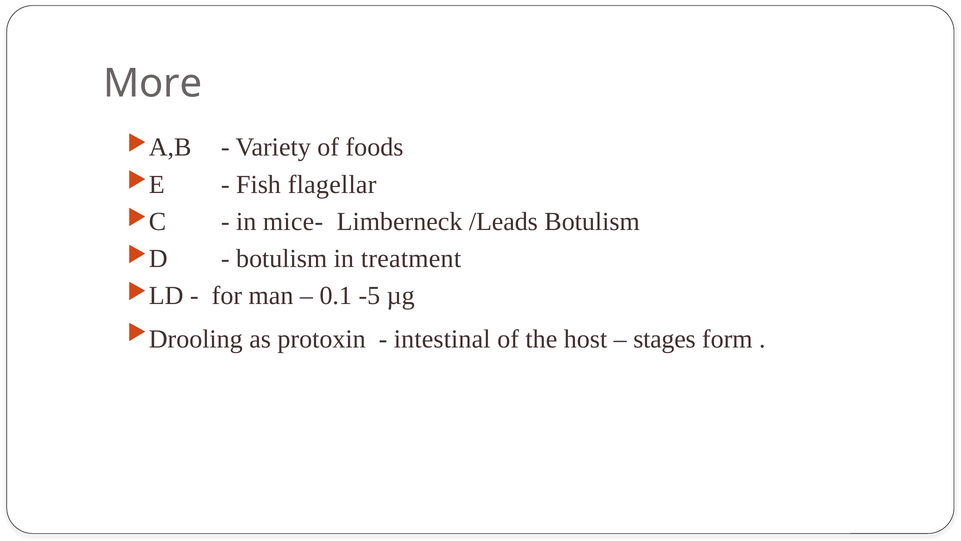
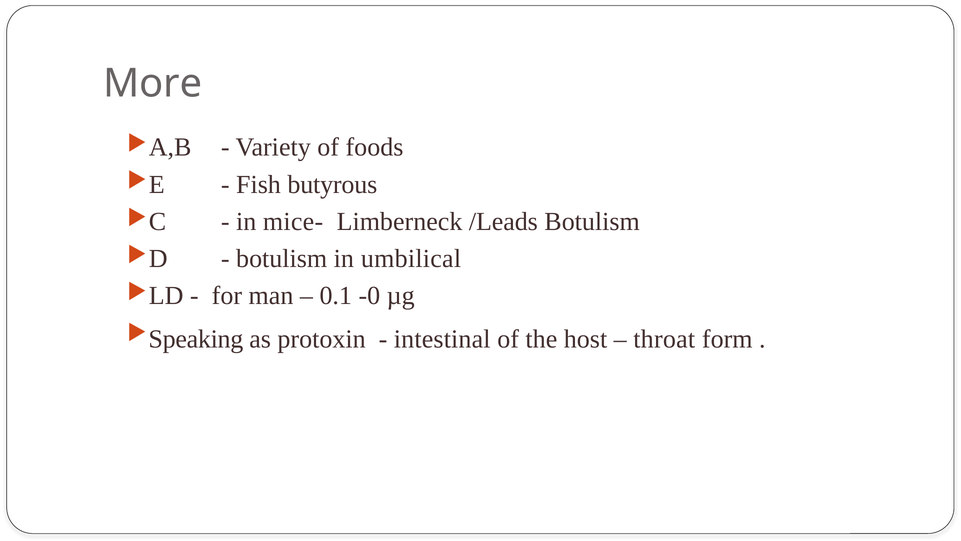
flagellar: flagellar -> butyrous (332, 184)
treatment: treatment -> umbilical (411, 259)
-5: -5 -> -0 (369, 296)
Drooling: Drooling -> Speaking (196, 339)
stages: stages -> throat (664, 339)
